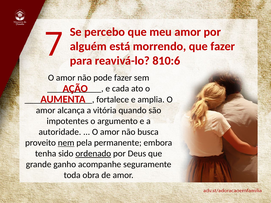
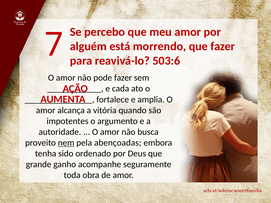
810:6: 810:6 -> 503:6 (166, 61)
permanente: permanente -> abençoadas (118, 143)
ordenado underline: present -> none (93, 154)
